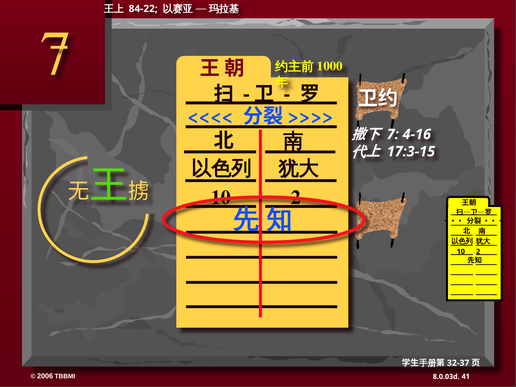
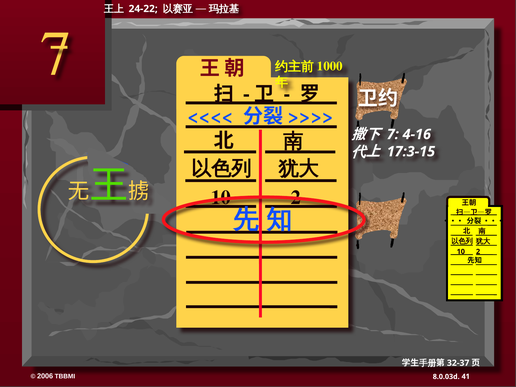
84-22: 84-22 -> 24-22 (143, 9)
